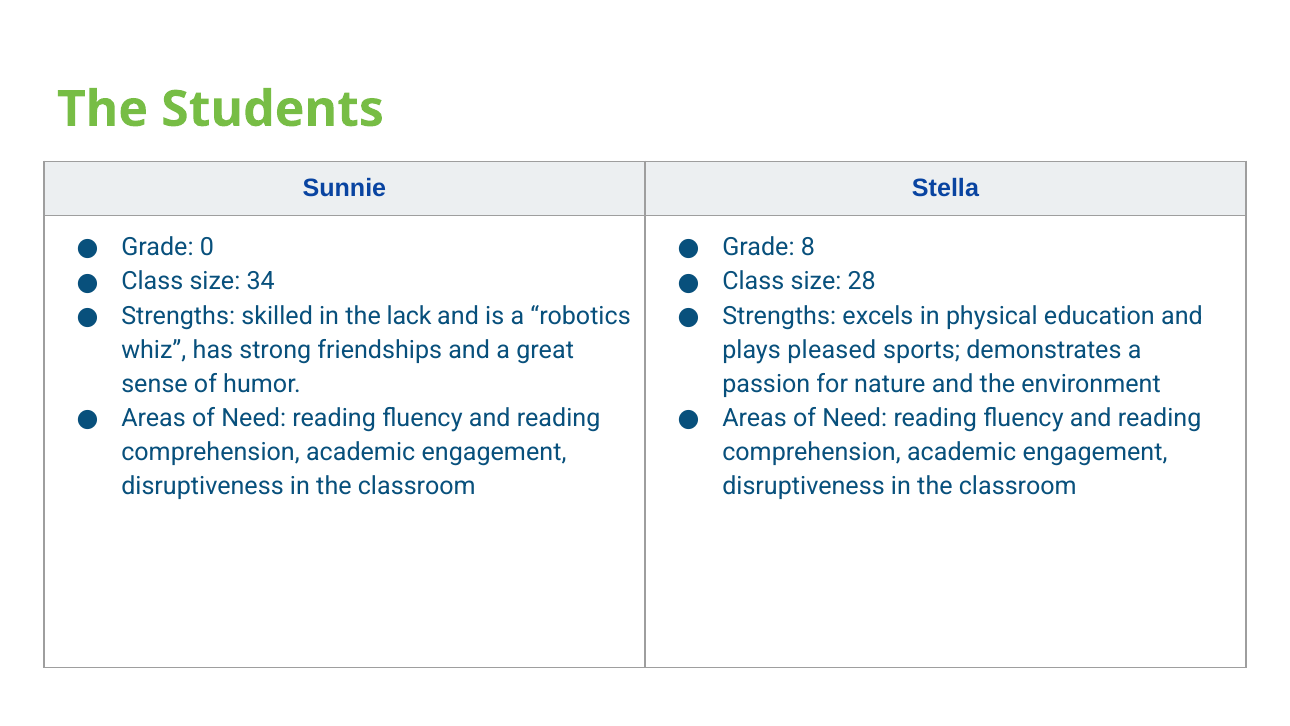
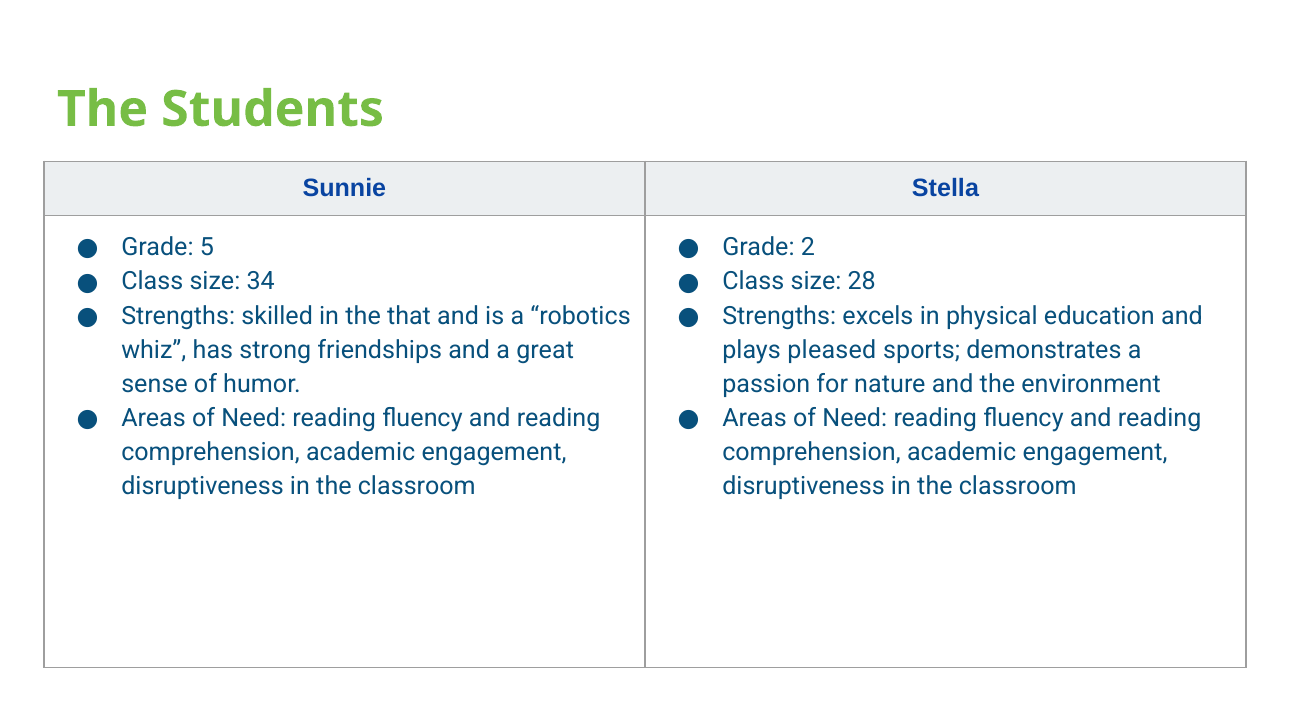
0: 0 -> 5 (207, 247)
8: 8 -> 2 (808, 247)
lack: lack -> that (409, 316)
